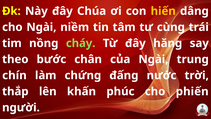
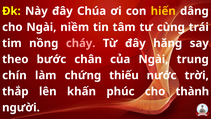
cháy colour: light green -> pink (81, 43)
đấng: đấng -> thiếu (124, 75)
phiến: phiến -> thành (192, 91)
